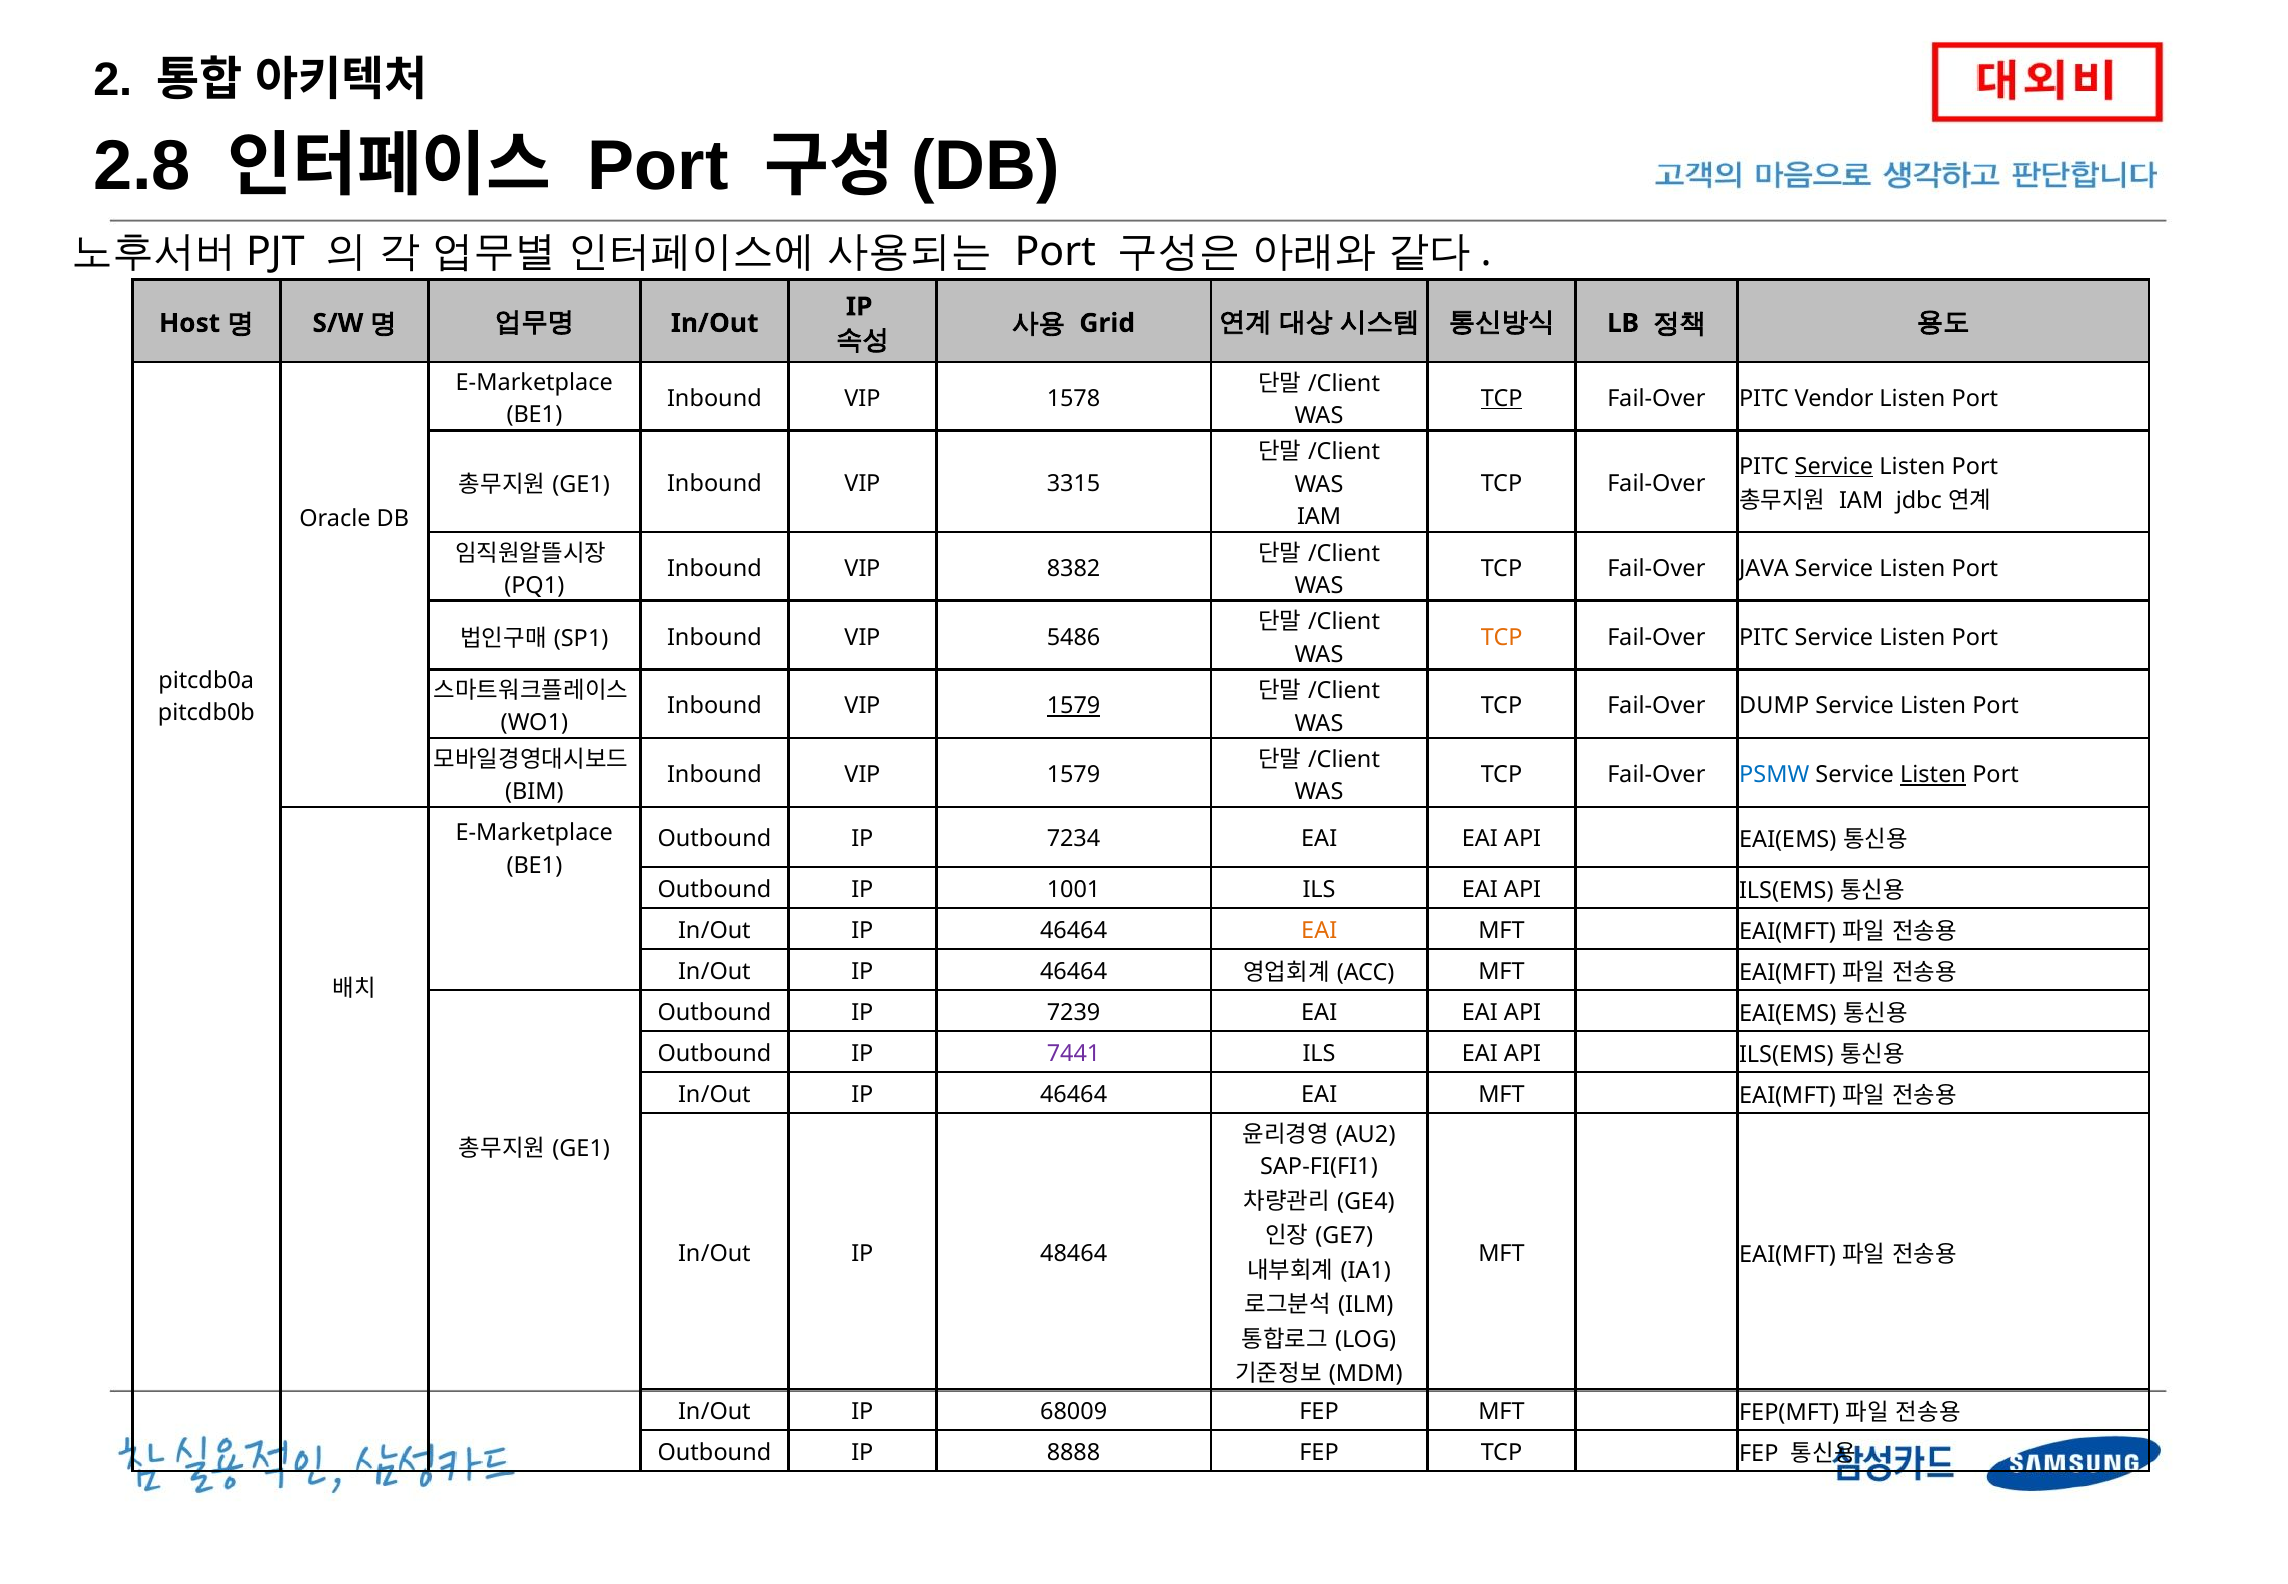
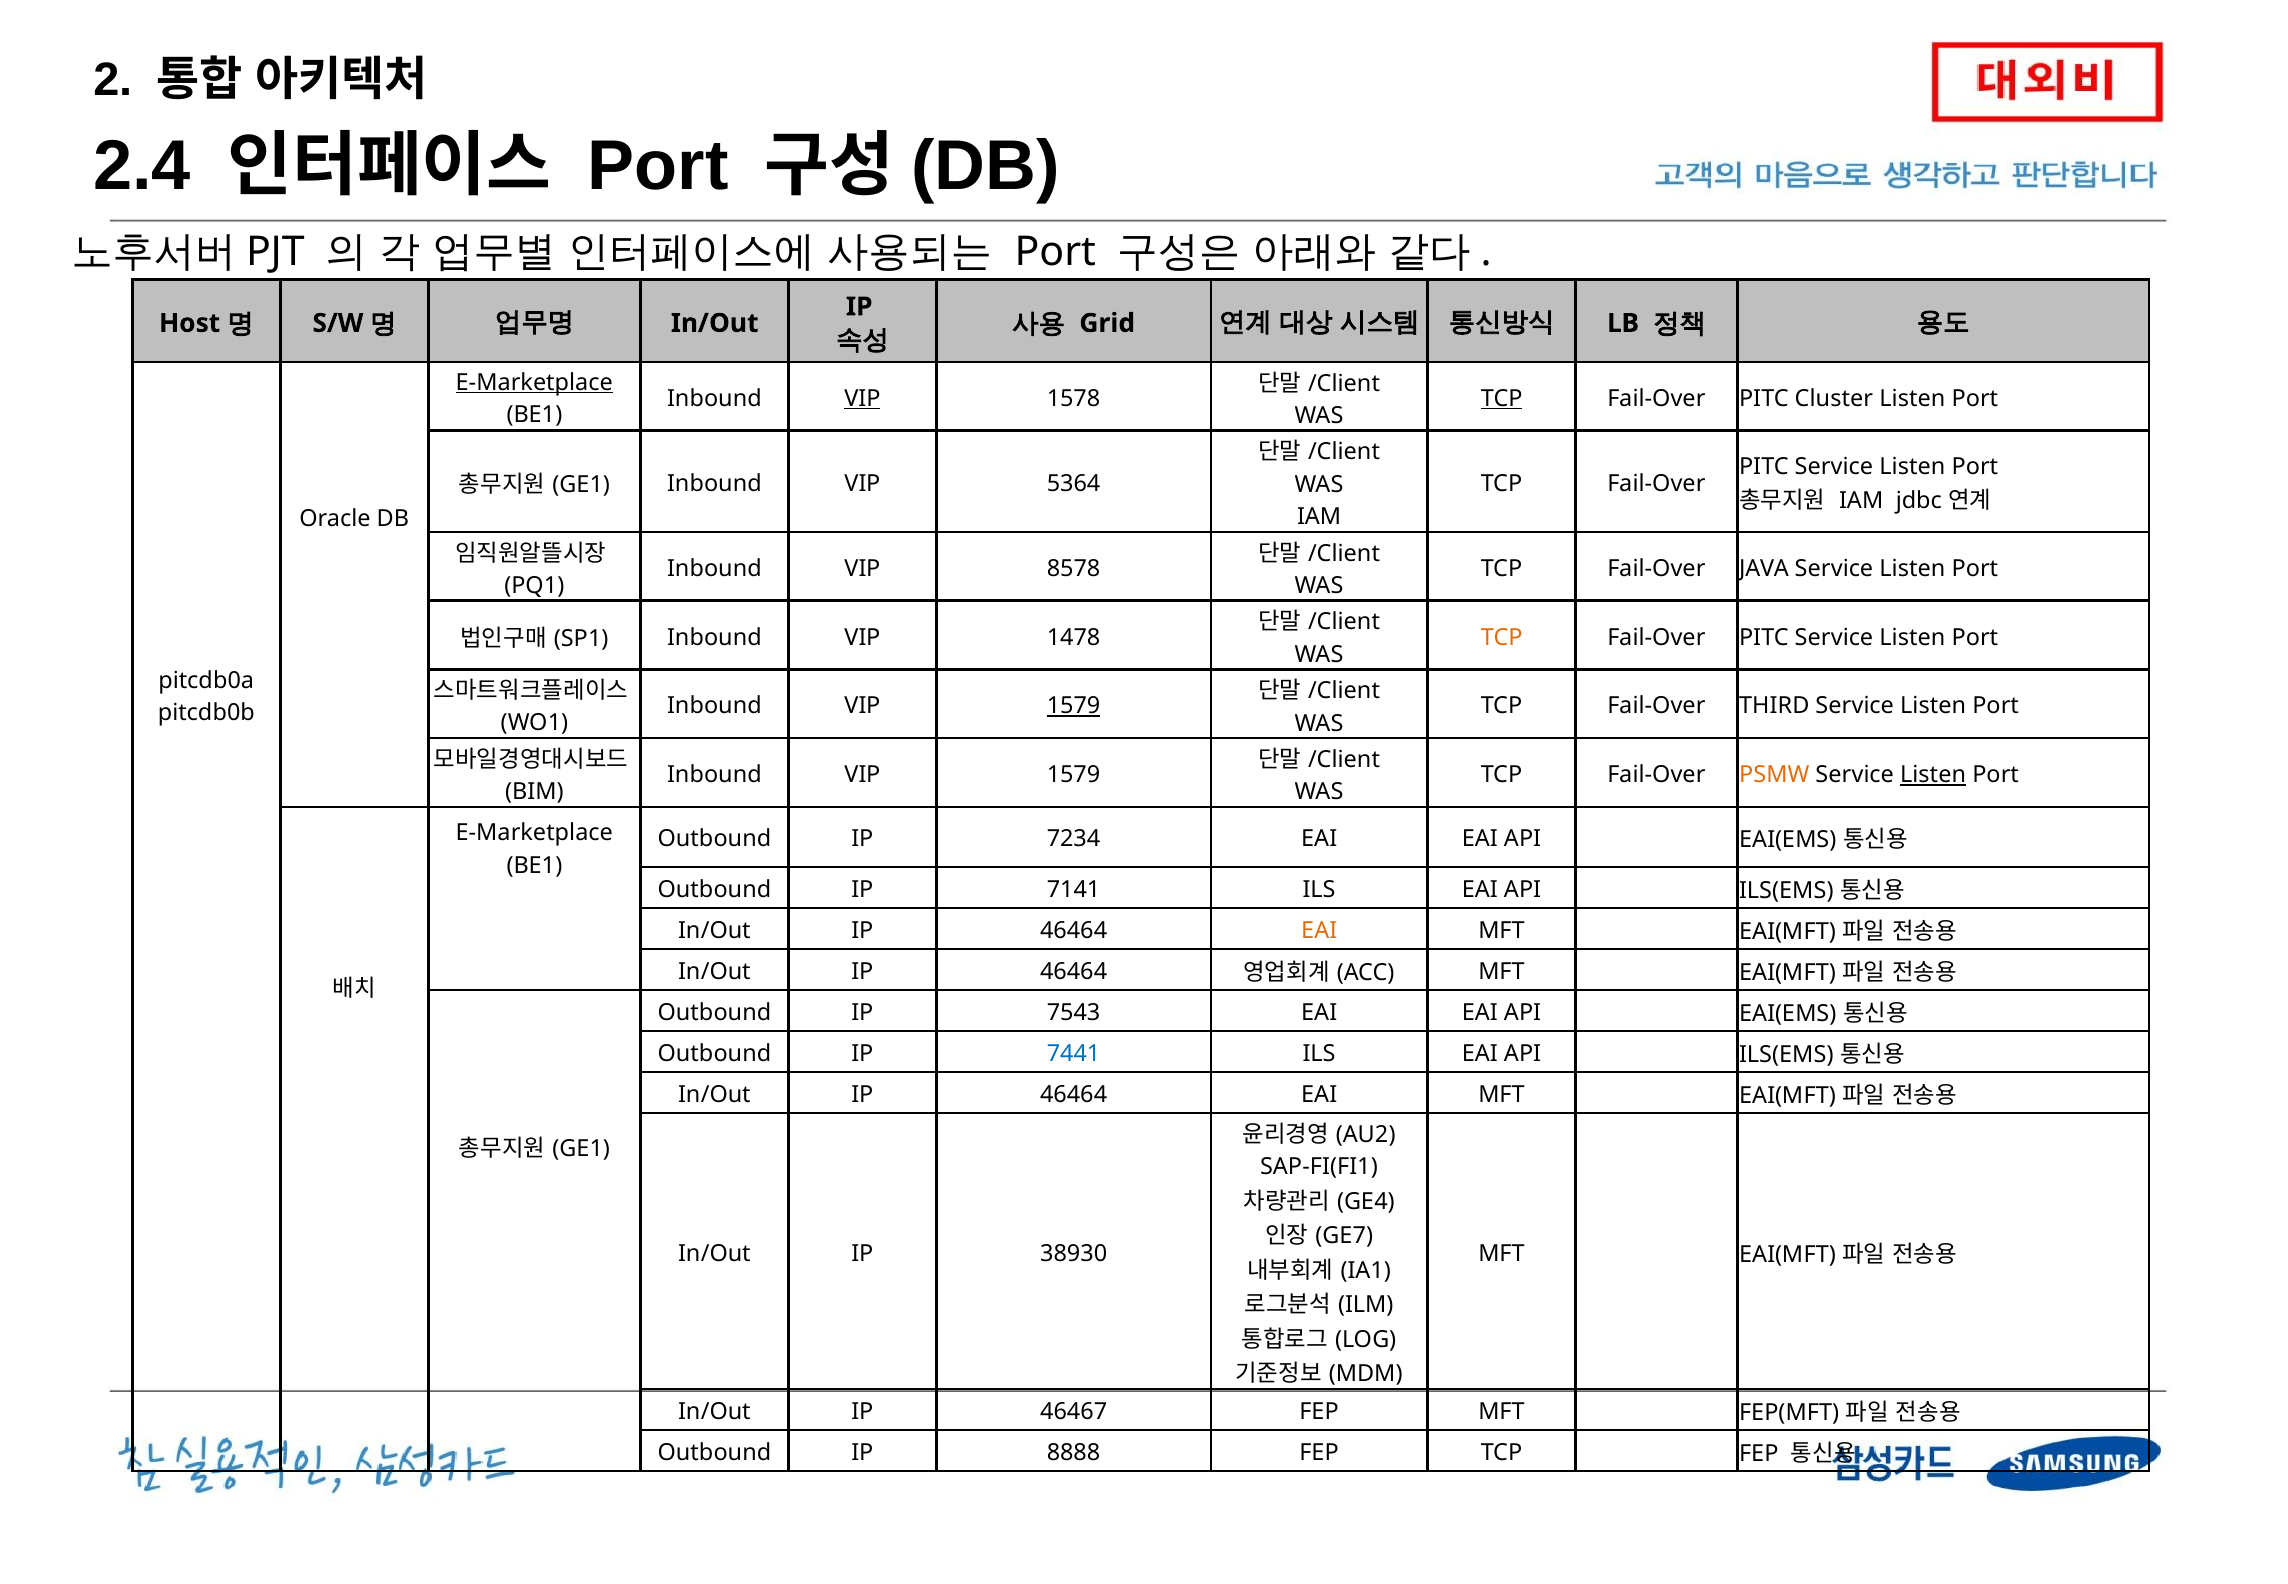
2.8: 2.8 -> 2.4 (142, 166)
E-Marketplace underline: none -> present (534, 382)
VIP underline: none -> present (862, 399)
Vendor: Vendor -> Cluster (1834, 399)
Service underline: present -> none (1834, 466)
3315: 3315 -> 5364 (1074, 484)
8382: 8382 -> 8578 (1074, 569)
5486: 5486 -> 1478 (1074, 637)
DUMP: DUMP -> THIRD (1774, 706)
PSMW colour: blue -> orange (1774, 775)
1001: 1001 -> 7141 (1074, 890)
7239: 7239 -> 7543 (1074, 1013)
7441 colour: purple -> blue (1074, 1054)
48464: 48464 -> 38930 (1074, 1253)
68009: 68009 -> 46467 (1074, 1412)
